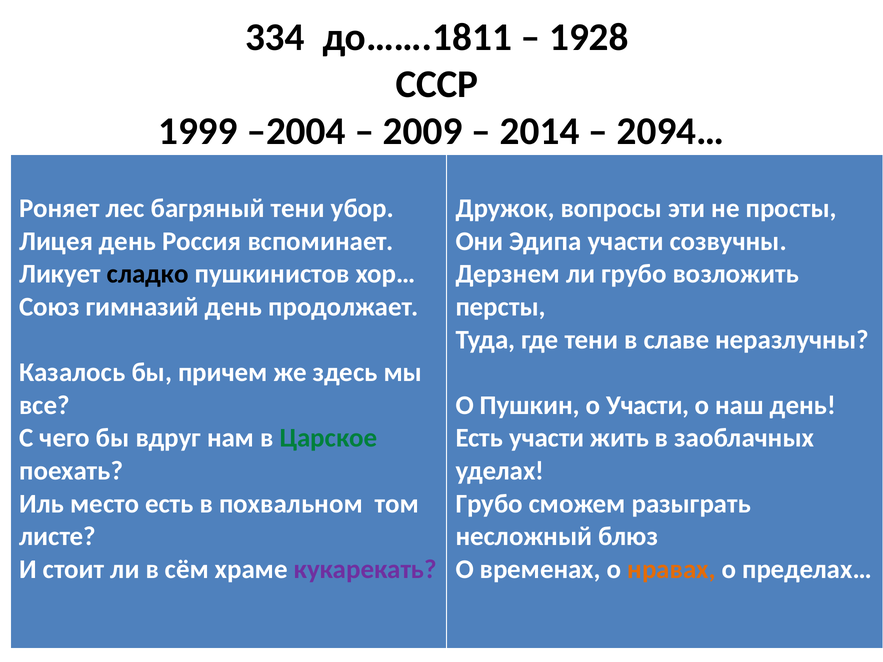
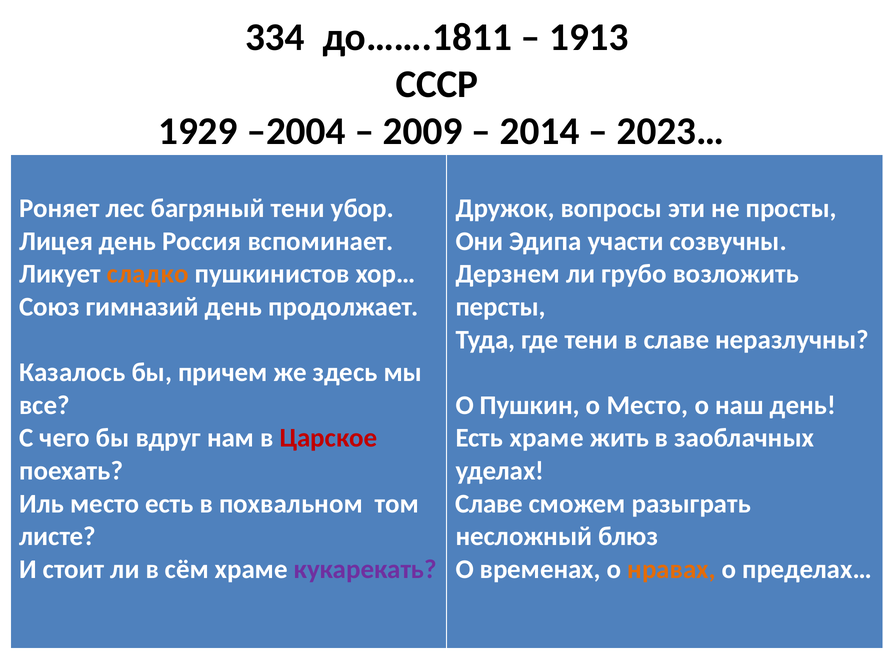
1928: 1928 -> 1913 (589, 37)
1999: 1999 -> 1929 (198, 132)
2094…: 2094… -> 2023… (670, 132)
сладко colour: black -> orange (148, 274)
о Участи: Участи -> Место (647, 405)
Царское colour: green -> red (328, 438)
Есть участи: участи -> храме (547, 438)
Грубо: Грубо -> Славе (489, 504)
